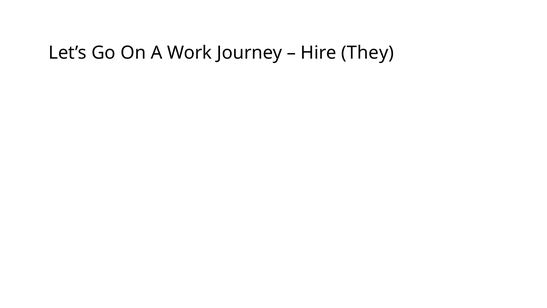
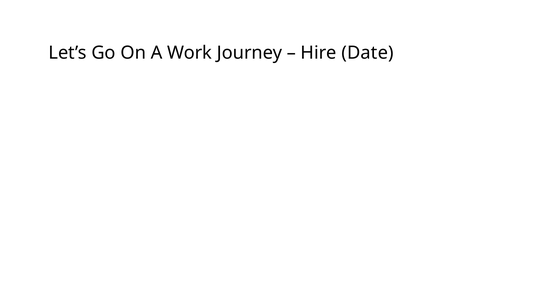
They: They -> Date (368, 53)
